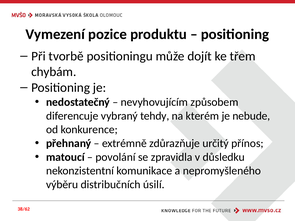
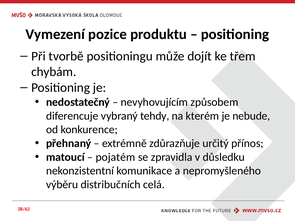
povolání: povolání -> pojatém (115, 157)
úsilí: úsilí -> celá (154, 185)
